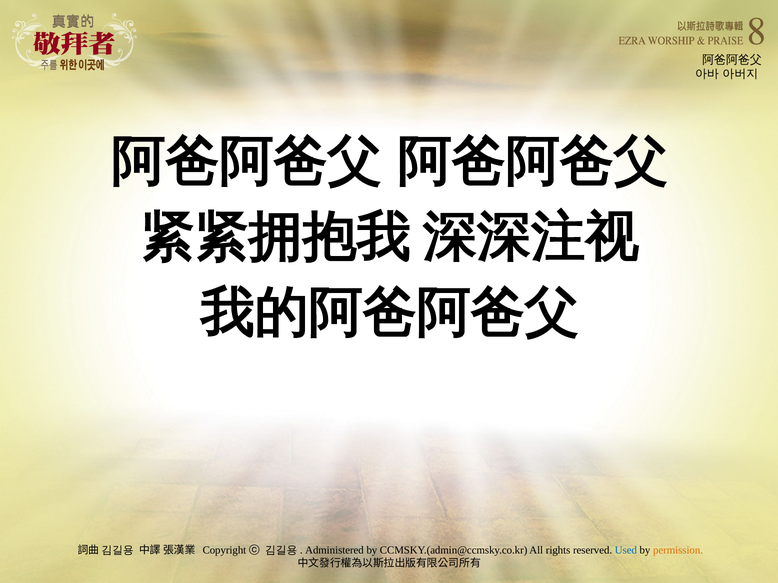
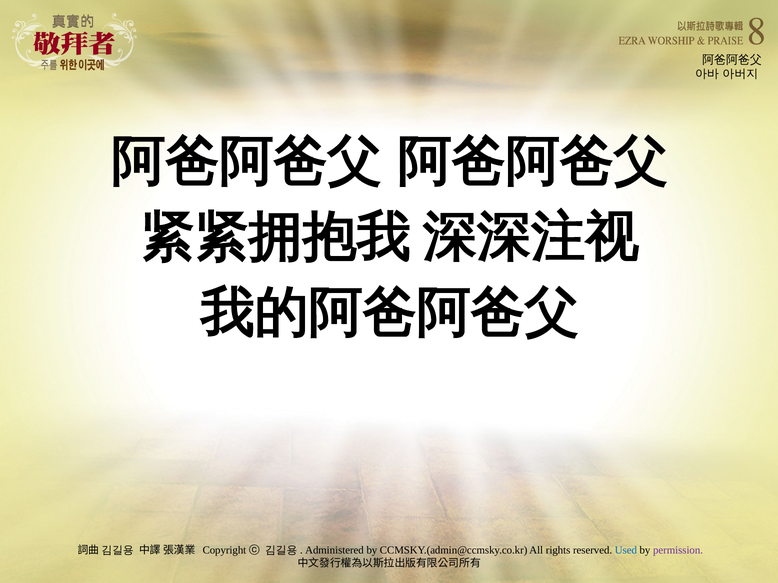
permission colour: orange -> purple (678, 551)
